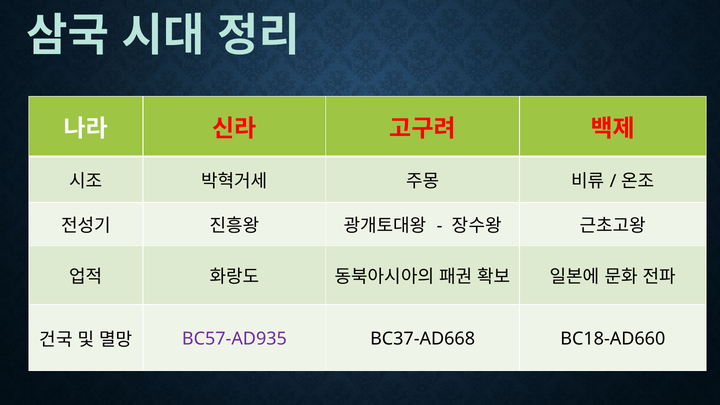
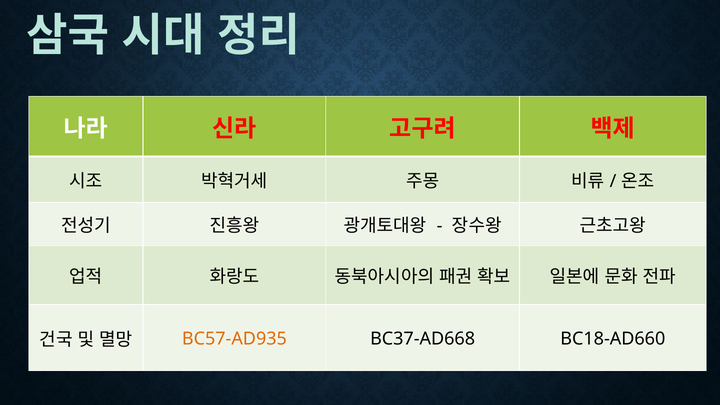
BC57-AD935 colour: purple -> orange (234, 339)
